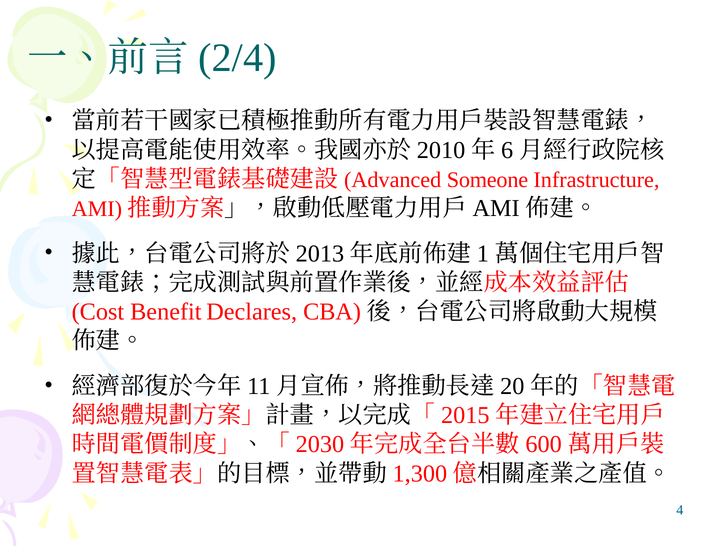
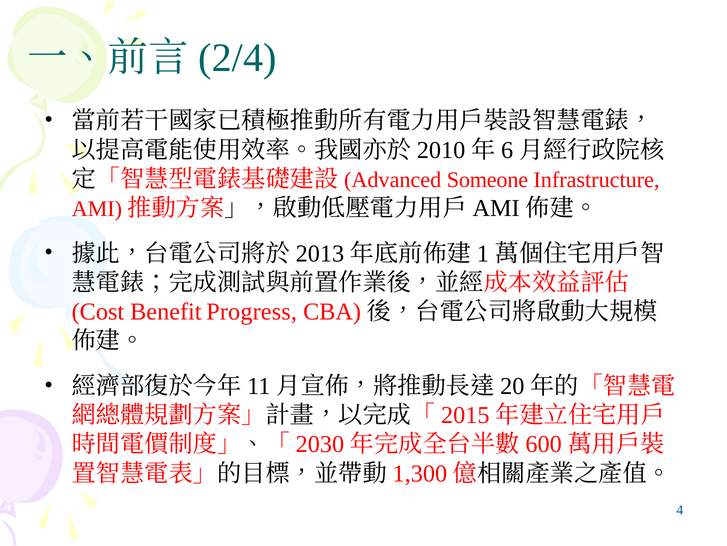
Declares: Declares -> Progress (252, 311)
